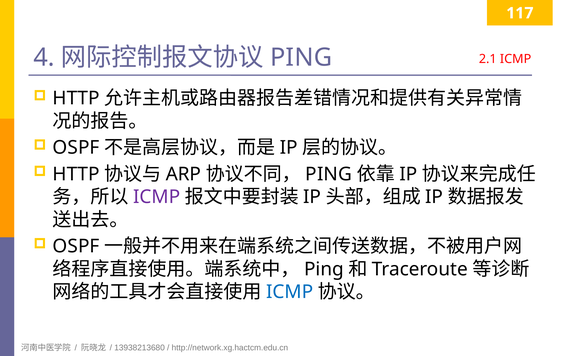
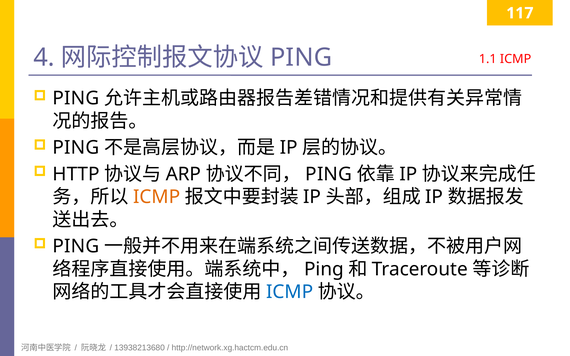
2.1: 2.1 -> 1.1 (488, 59)
HTTP: HTTP -> PING (76, 98)
OSPF: OSPF -> PING (76, 148)
ICMP colour: purple -> orange (157, 197)
OSPF: OSPF -> PING (76, 247)
